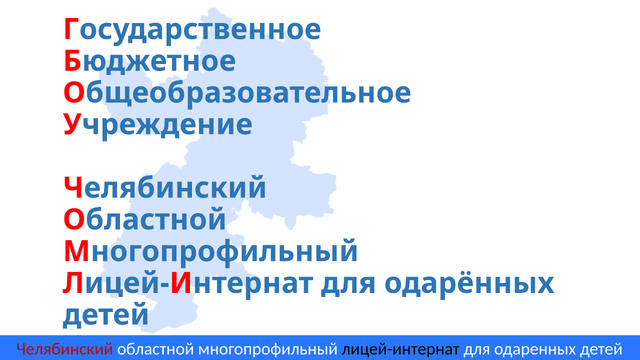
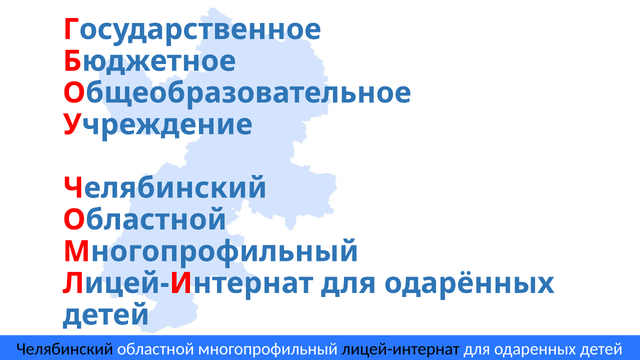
Челябинский colour: red -> black (65, 349)
